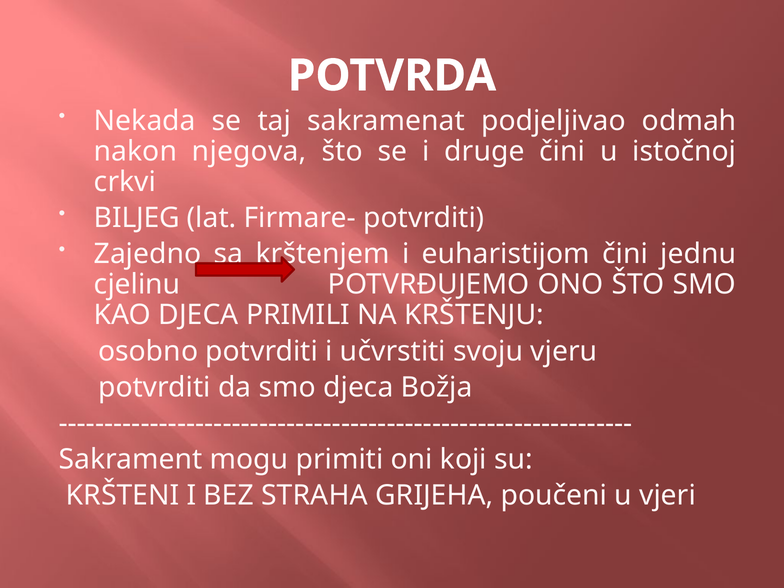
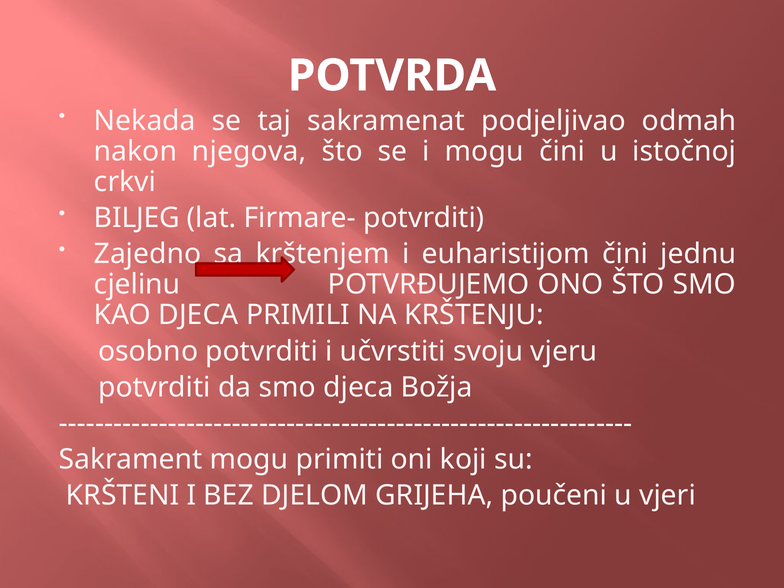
i druge: druge -> mogu (484, 151)
STRAHA: STRAHA -> DJELOM (315, 495)
